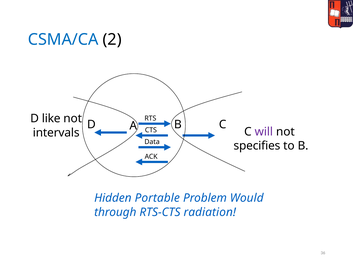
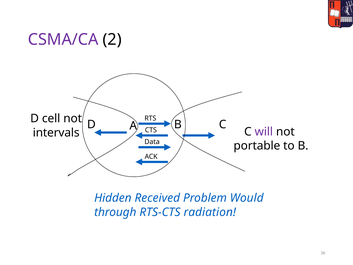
CSMA/CA colour: blue -> purple (63, 40)
like: like -> cell (51, 118)
specifies: specifies -> portable (257, 146)
Portable: Portable -> Received (157, 198)
